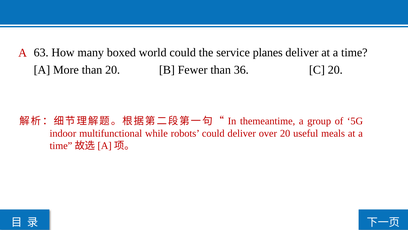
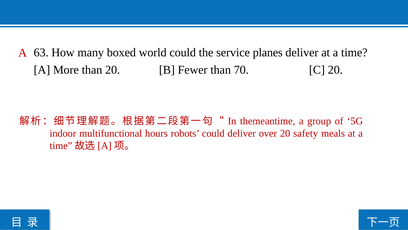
36: 36 -> 70 (241, 70)
while: while -> hours (156, 133)
useful: useful -> safety (306, 133)
